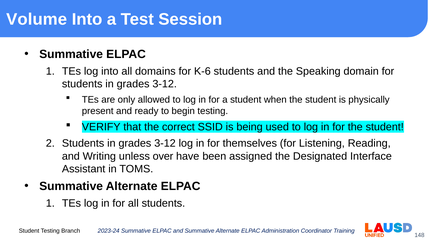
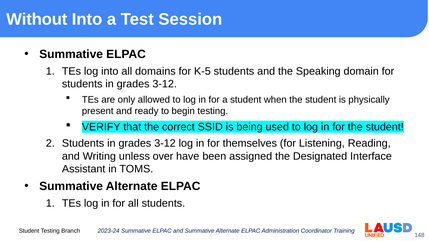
Volume: Volume -> Without (37, 19)
K-6: K-6 -> K-5 (202, 71)
